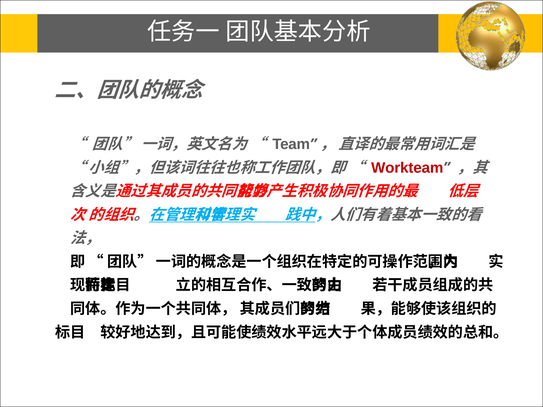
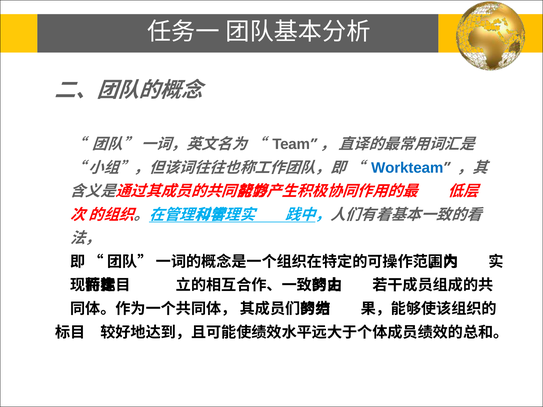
Workteam colour: red -> blue (407, 168)
